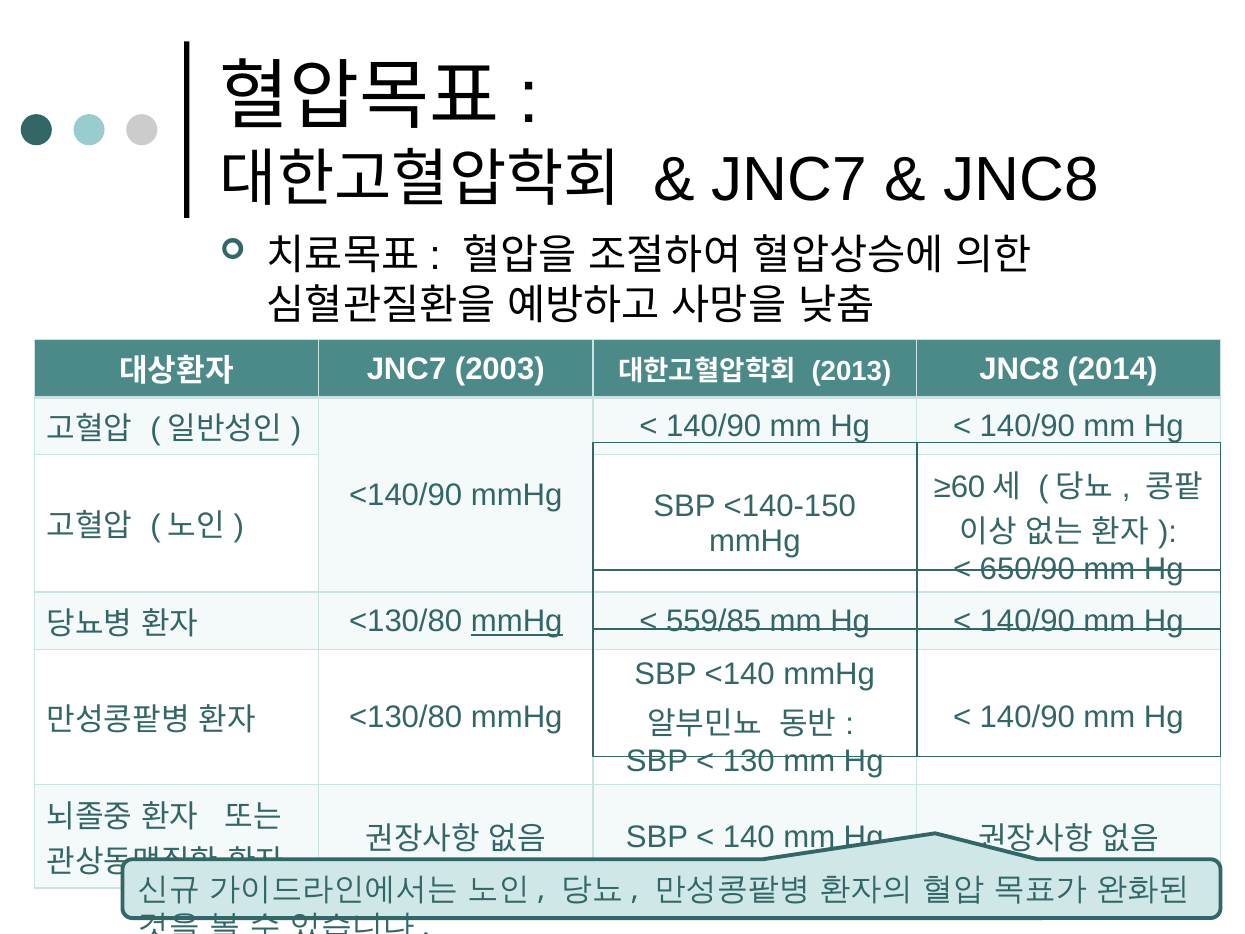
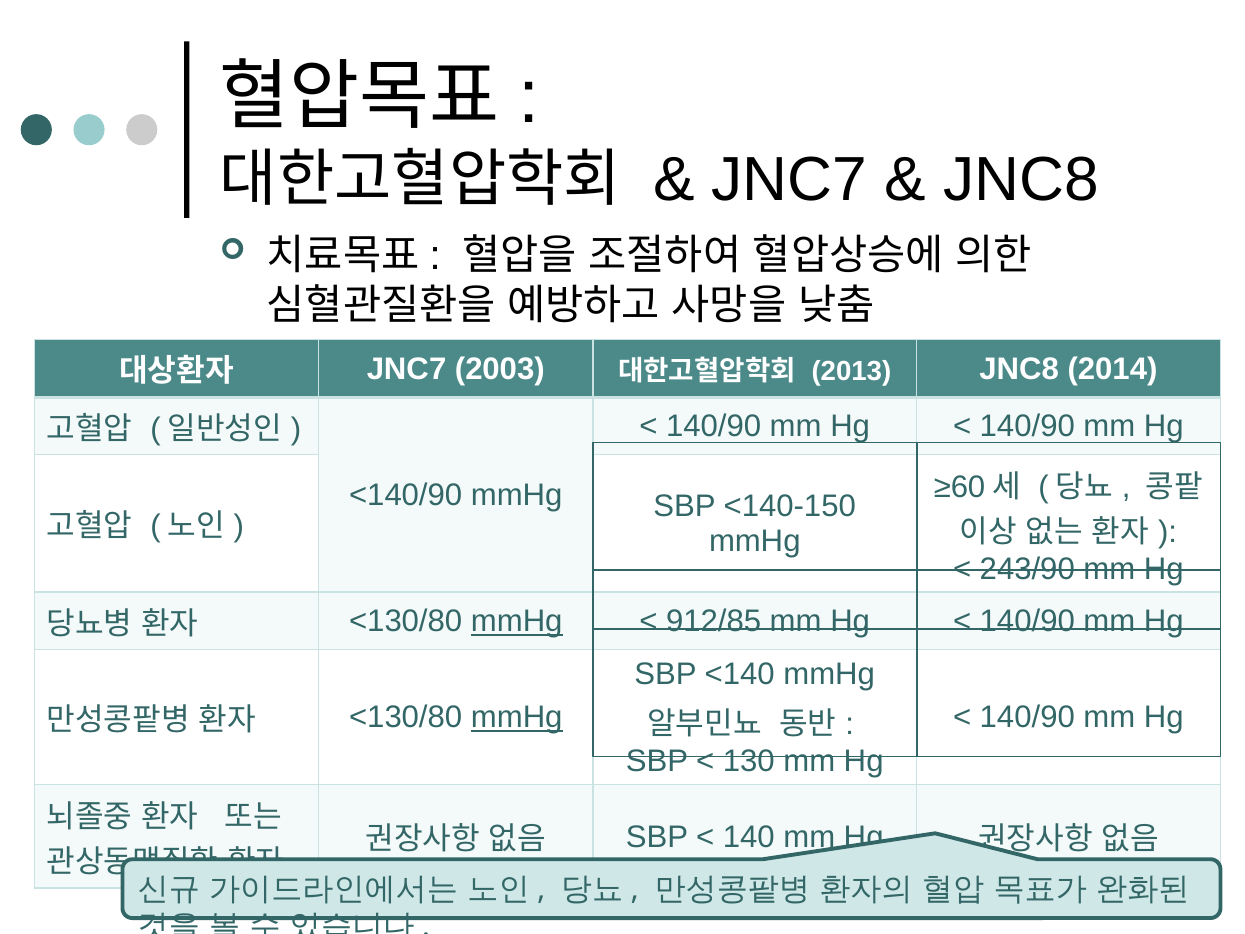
650/90: 650/90 -> 243/90 (1027, 569)
559/85: 559/85 -> 912/85 (714, 621)
mmHg underline: none -> present (517, 718)
